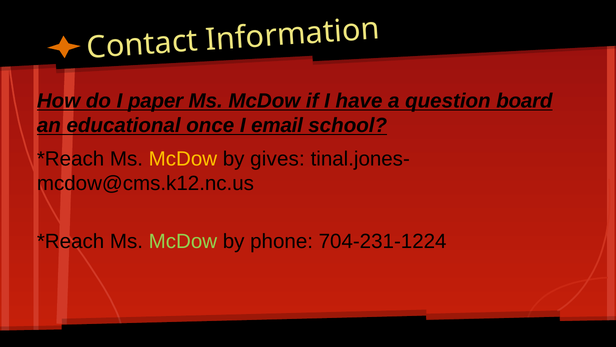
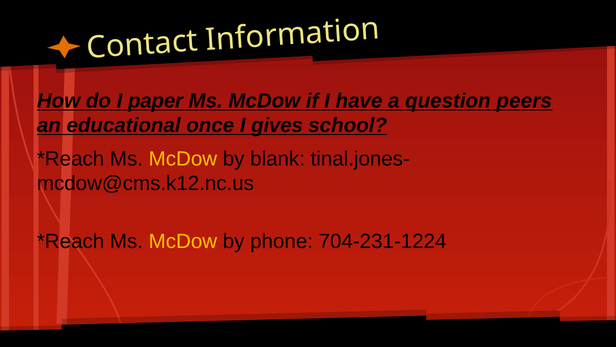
board: board -> peers (524, 101)
email: email -> gives (277, 125)
gives: gives -> blank (278, 159)
McDow colour: light green -> yellow (183, 241)
